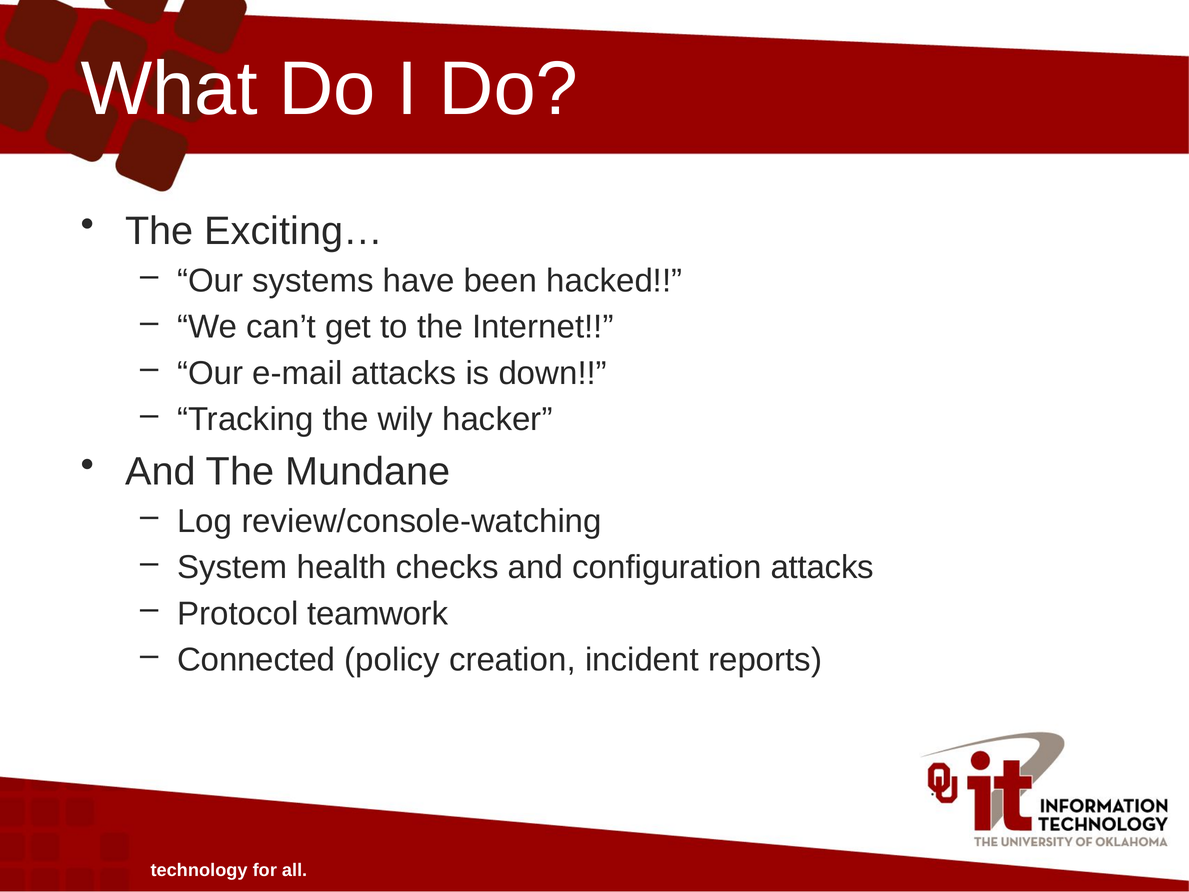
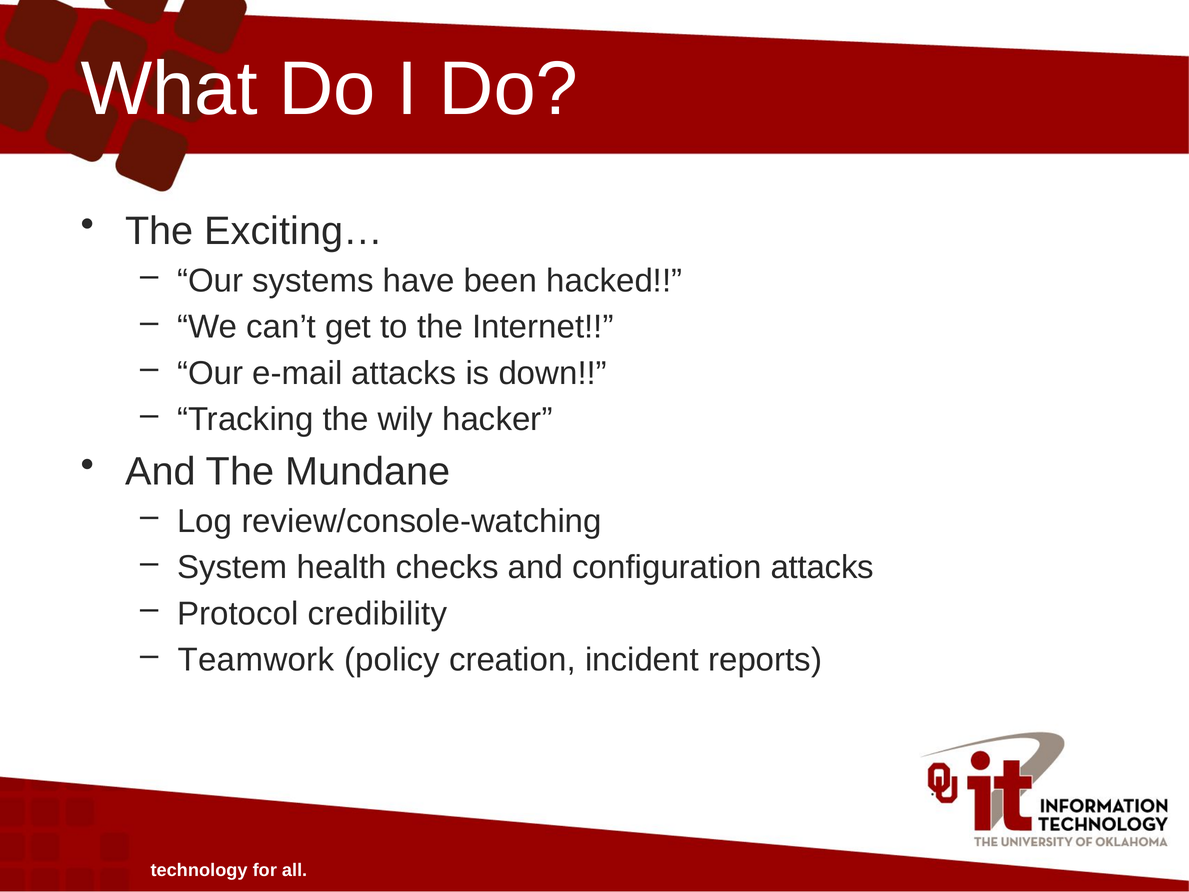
teamwork: teamwork -> credibility (377, 614)
Connected: Connected -> Teamwork (256, 660)
